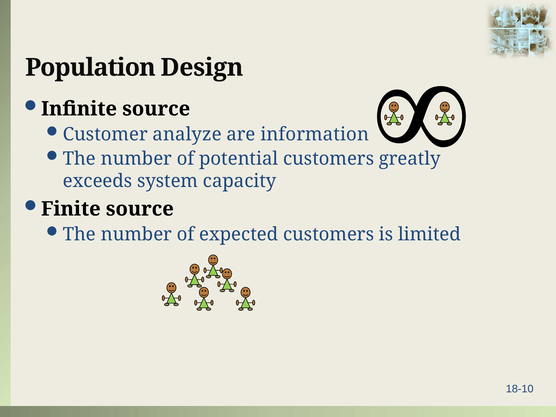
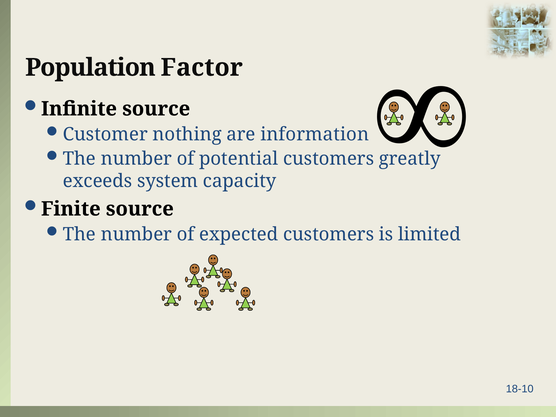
Design: Design -> Factor (202, 68)
analyze: analyze -> nothing (187, 134)
